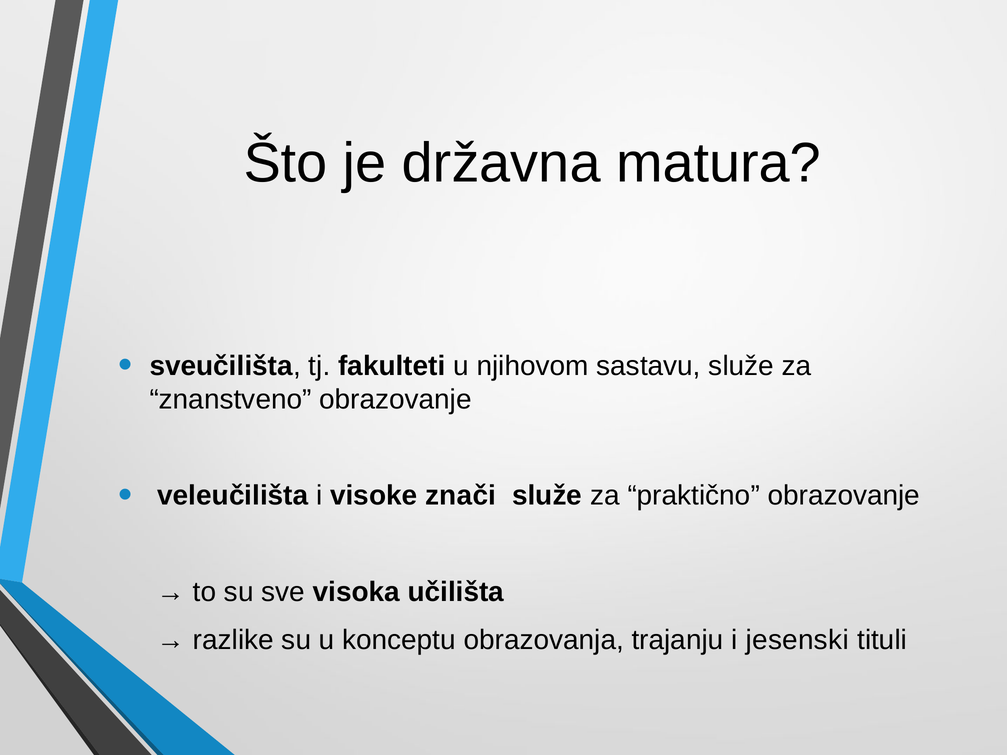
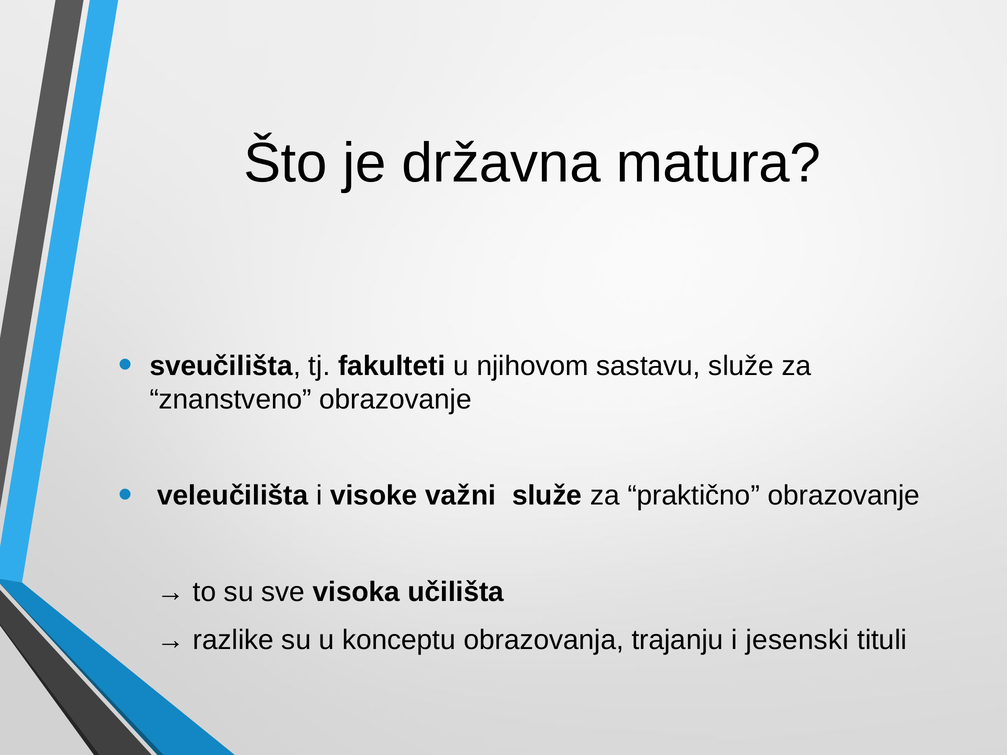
znači: znači -> važni (461, 496)
